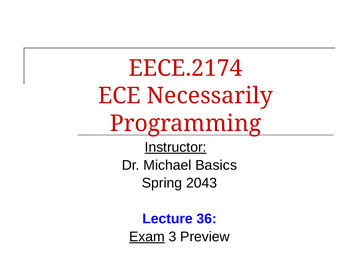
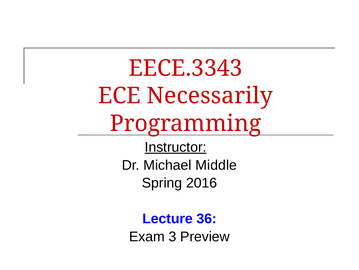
EECE.2174: EECE.2174 -> EECE.3343 (186, 68)
Basics: Basics -> Middle (216, 165)
2043: 2043 -> 2016 (202, 183)
Exam underline: present -> none (147, 236)
